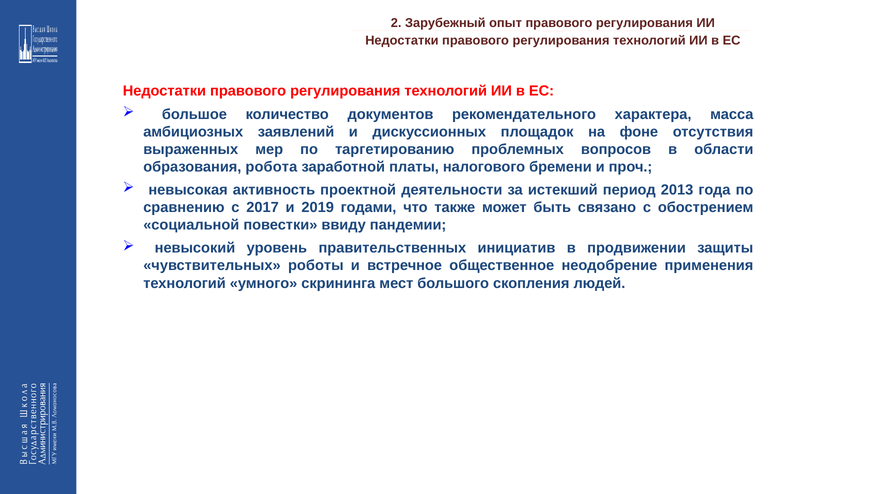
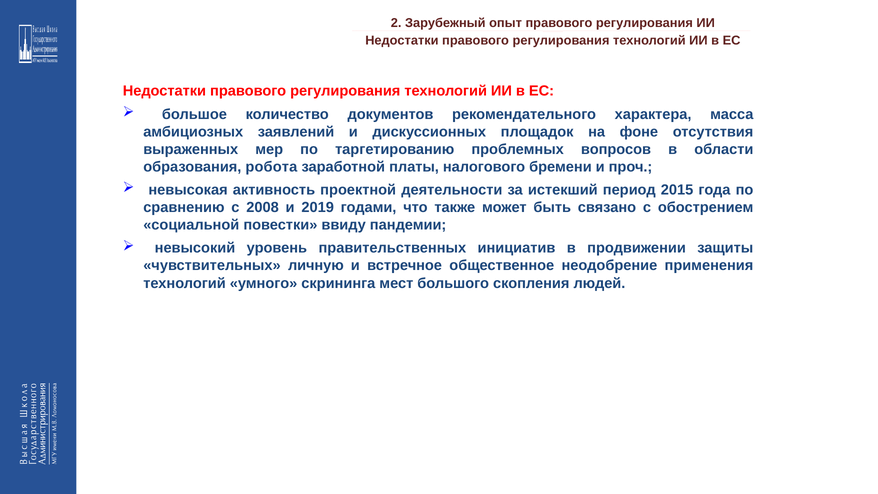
2013: 2013 -> 2015 (677, 190)
2017: 2017 -> 2008 (263, 207)
роботы: роботы -> личную (316, 266)
